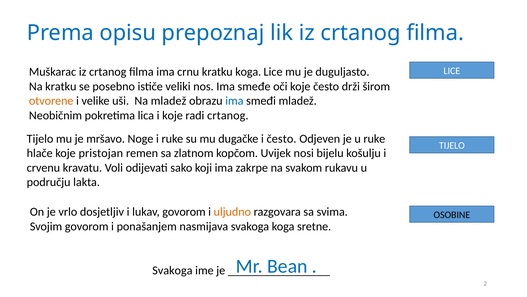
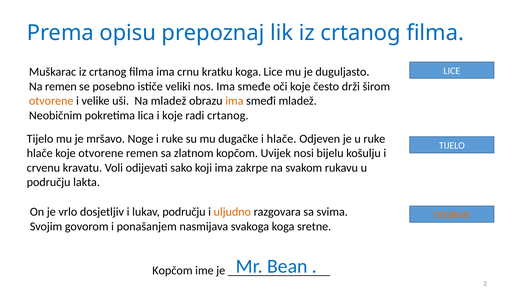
Na kratku: kratku -> remen (61, 86)
ima colour: blue -> orange (234, 101)
i često: često -> hlače (282, 139)
koje pristojan: pristojan -> otvorene (101, 153)
lukav govorom: govorom -> području (184, 211)
OSOBINE colour: black -> orange (452, 214)
Svakoga: Svakoga -> Kopčom (172, 270)
